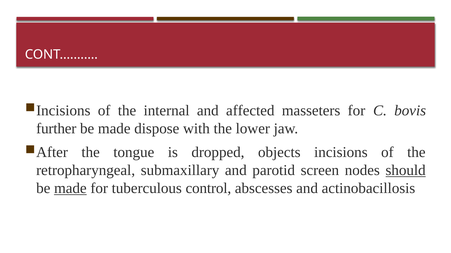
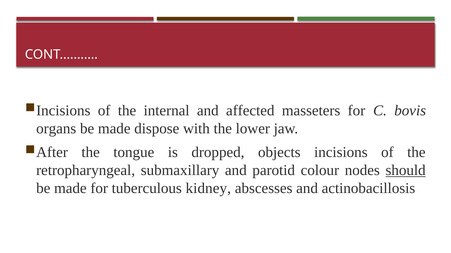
further: further -> organs (56, 129)
screen: screen -> colour (320, 171)
made underline: present -> none (70, 189)
control: control -> kidney (208, 189)
